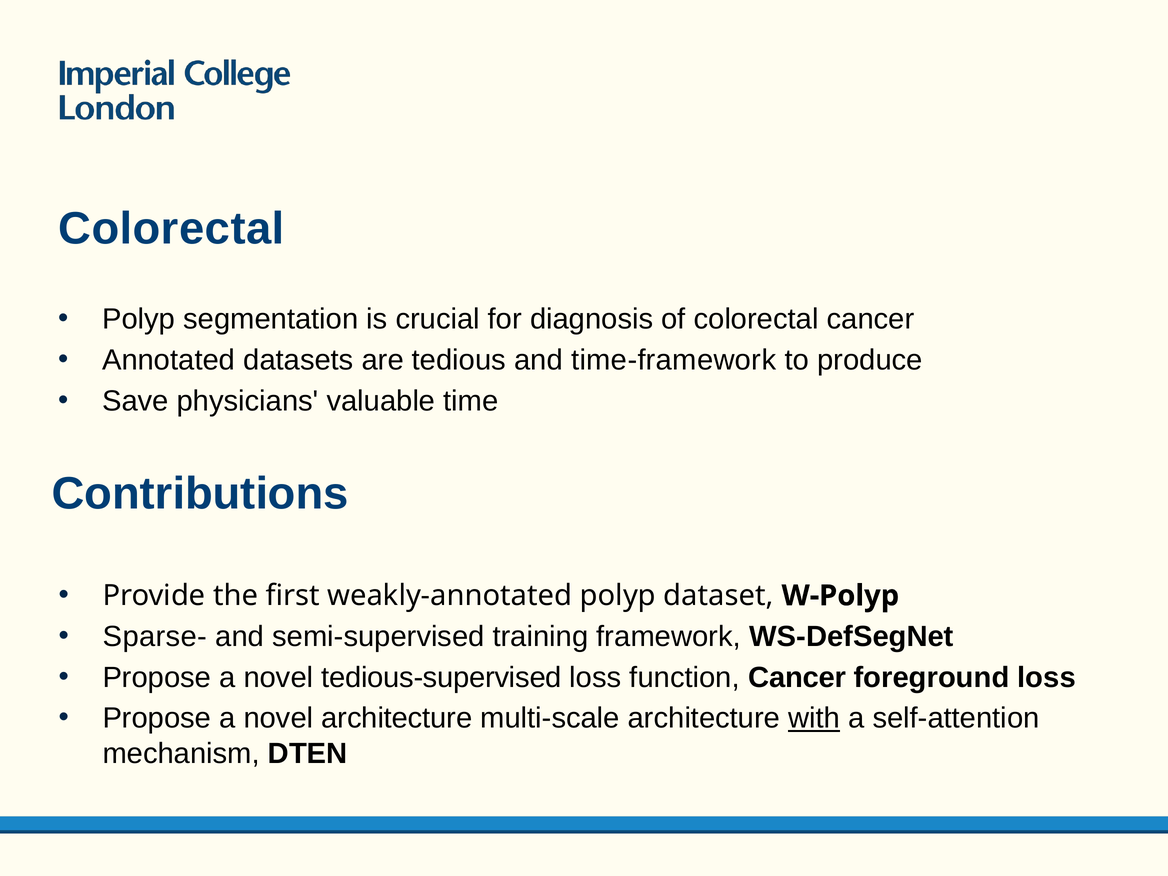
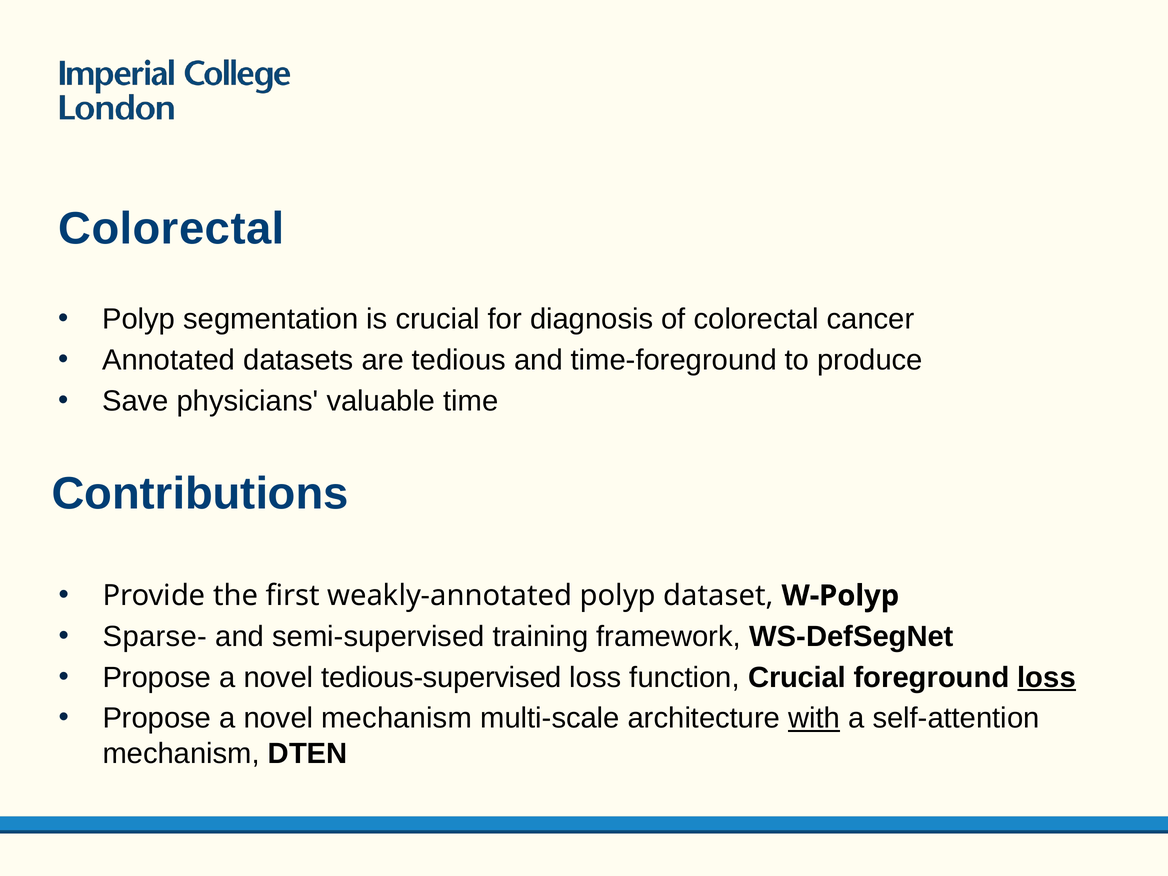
time-framework: time-framework -> time-foreground (674, 360)
function Cancer: Cancer -> Crucial (797, 677)
loss underline: none -> present (1047, 677)
novel architecture: architecture -> mechanism (397, 718)
